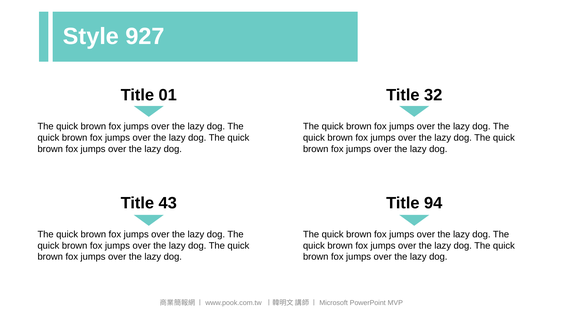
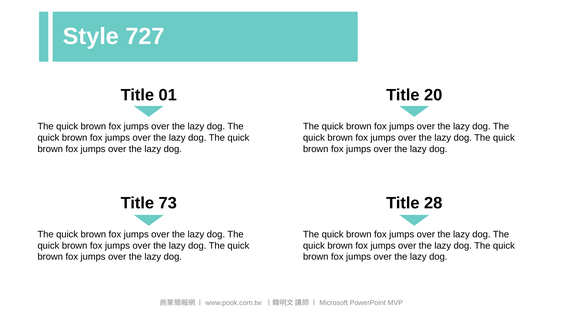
927: 927 -> 727 (145, 36)
32: 32 -> 20 (433, 95)
43: 43 -> 73 (168, 203)
94: 94 -> 28 (433, 203)
